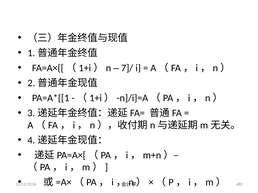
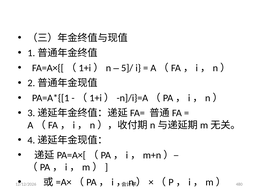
7]/: 7]/ -> 5]/ (127, 68)
